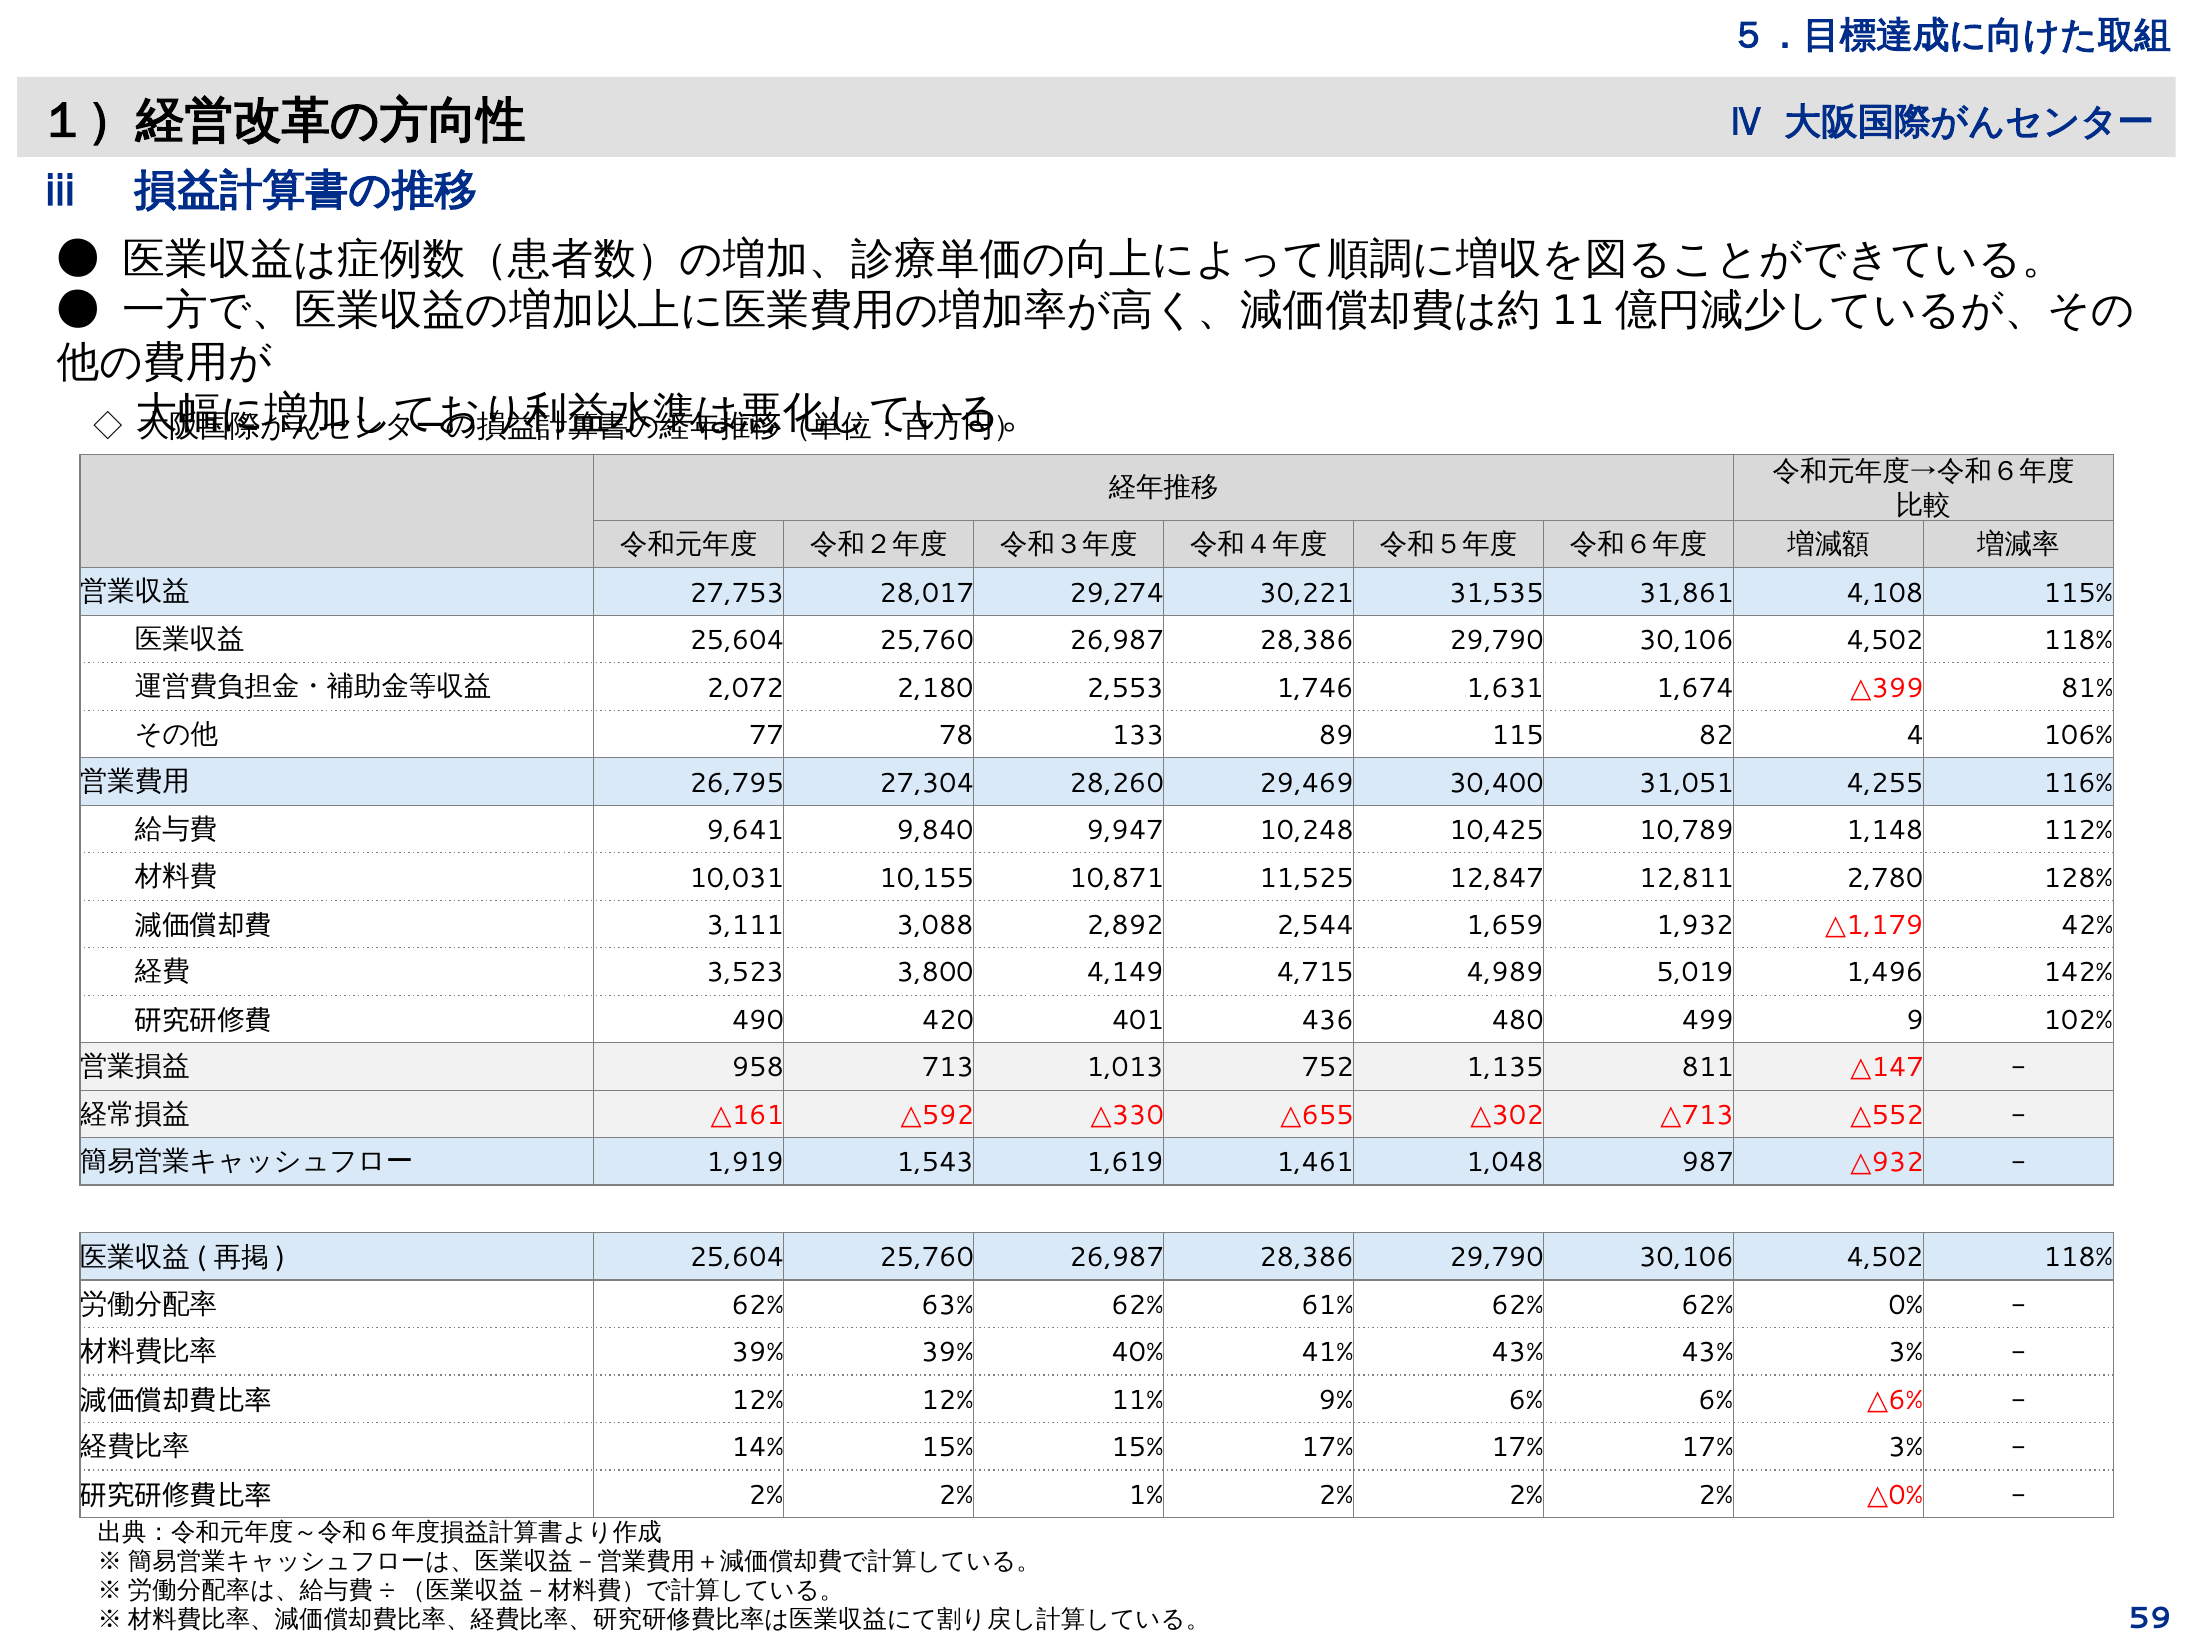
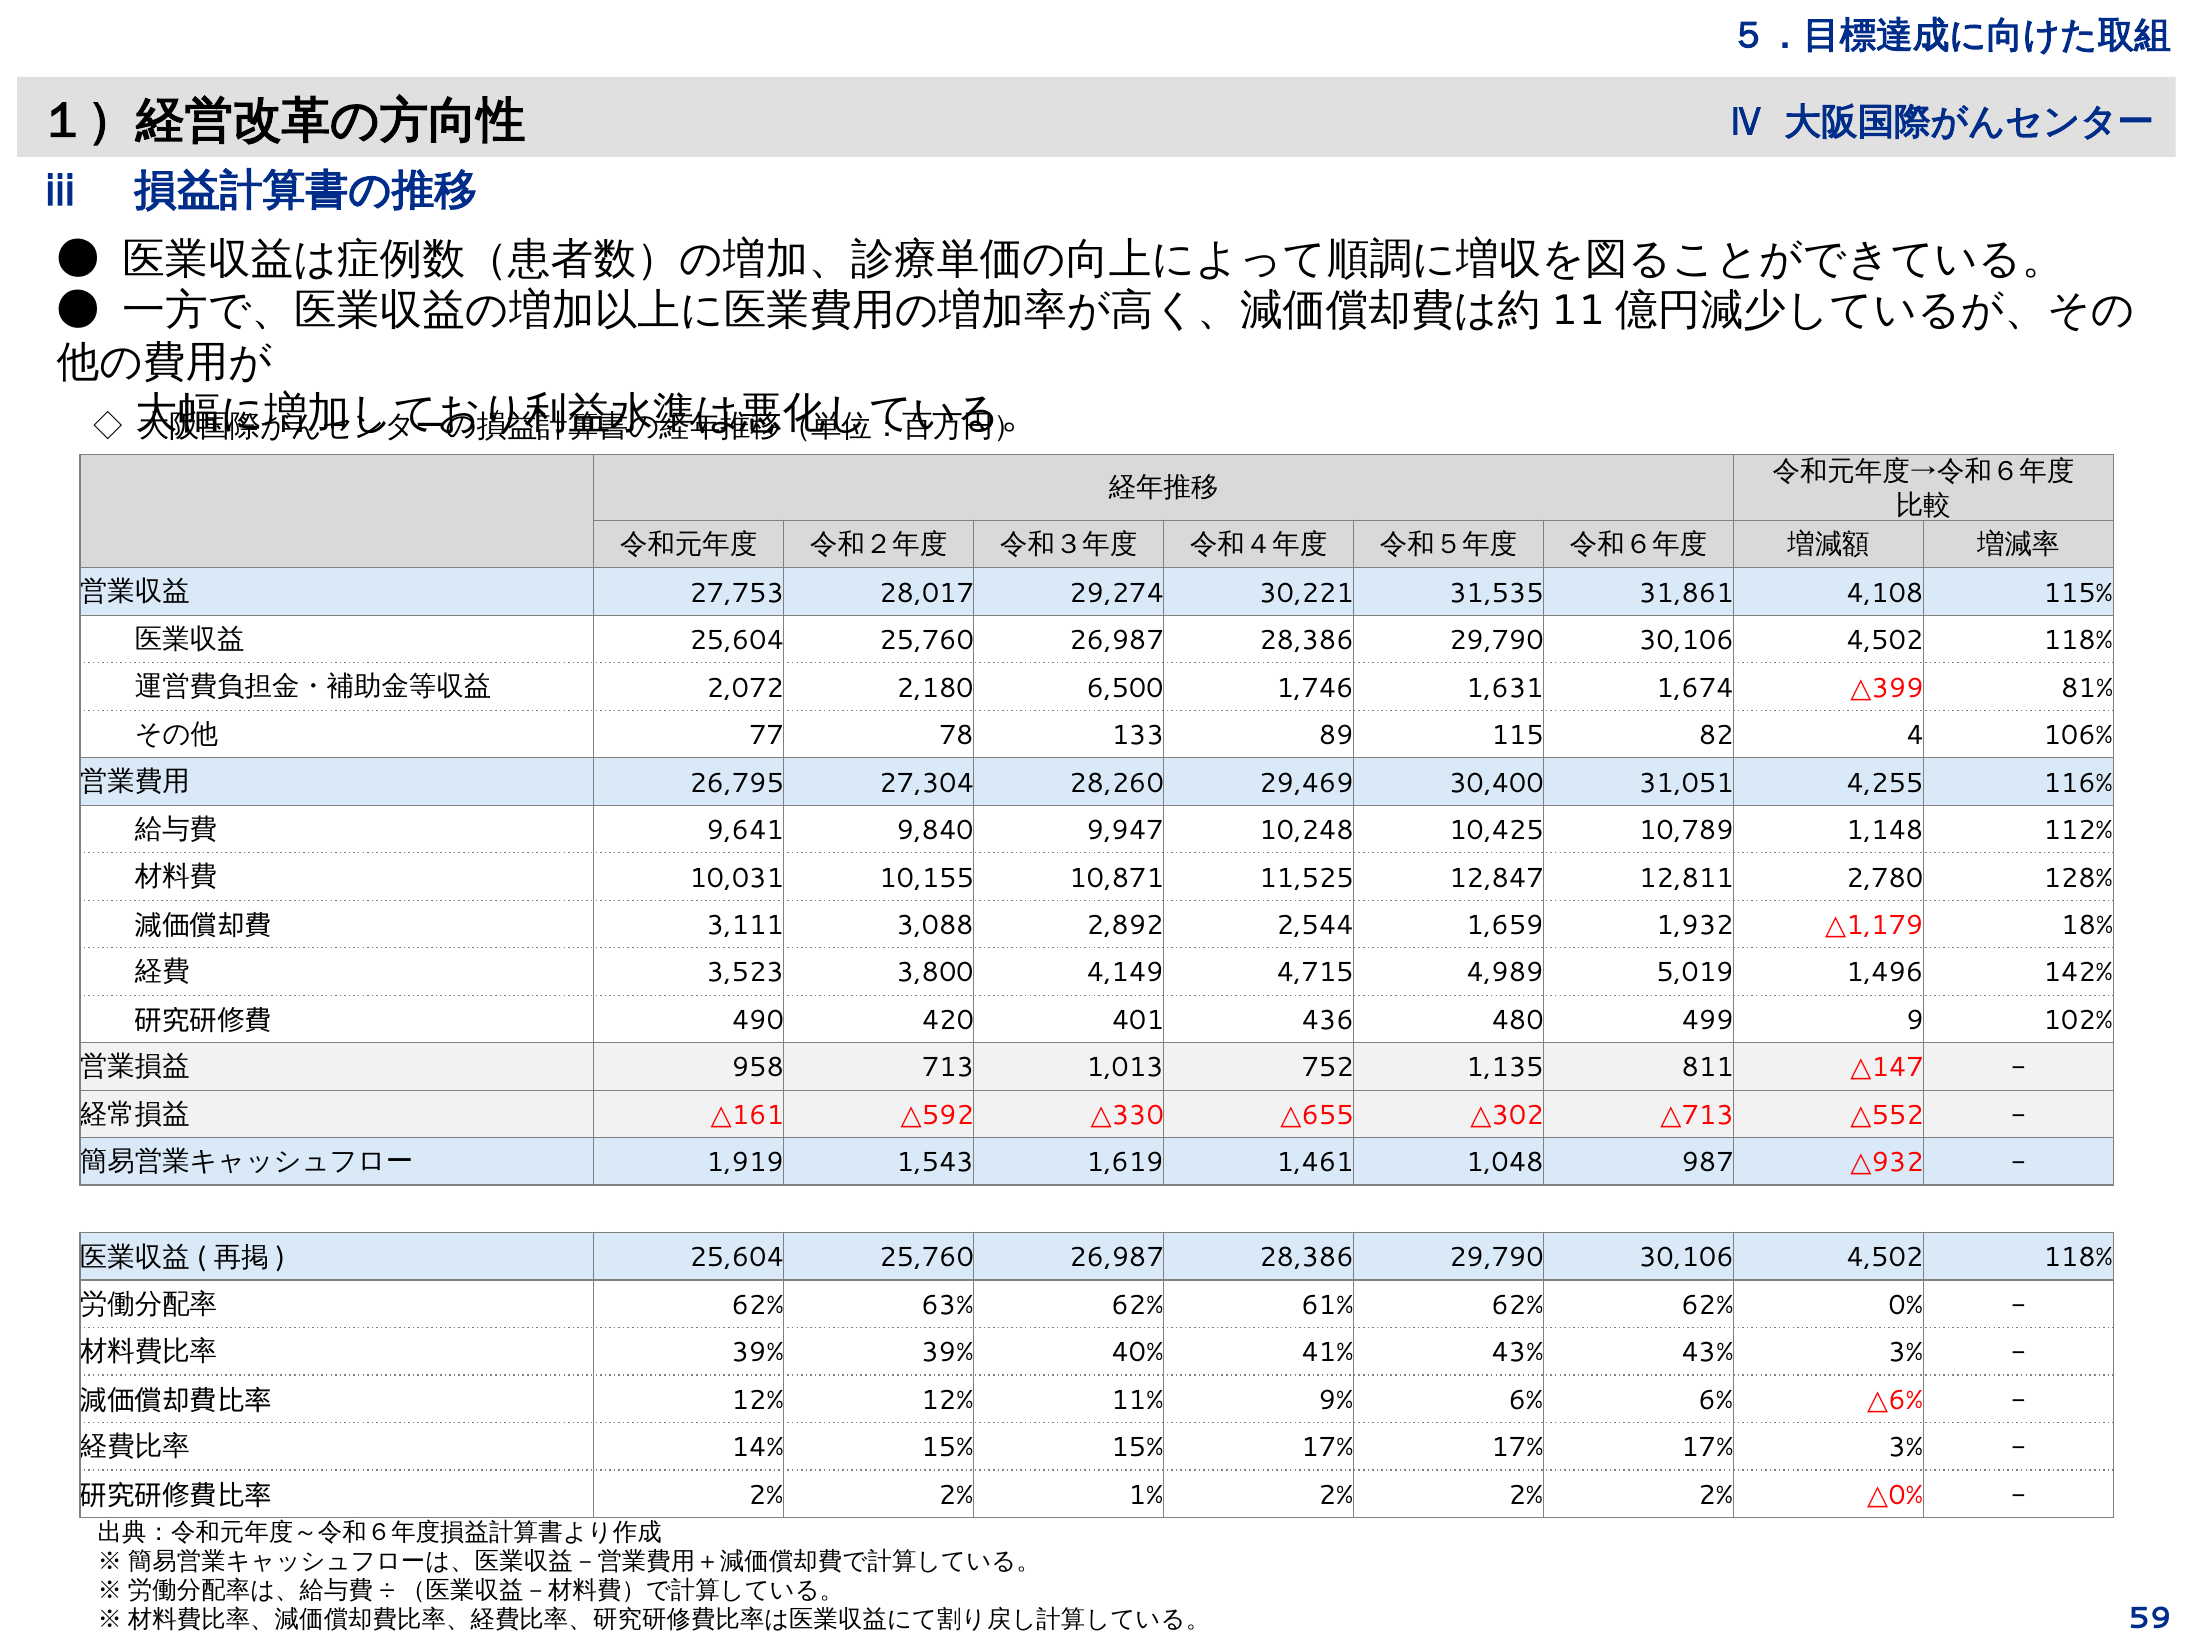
2,553: 2,553 -> 6,500 (1125, 688)
42%: 42% -> 18% (2087, 925)
